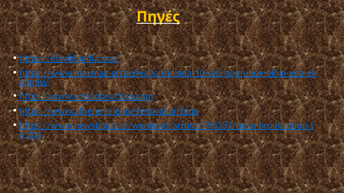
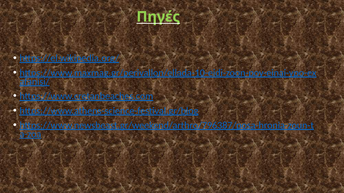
Πηγές colour: yellow -> light green (158, 17)
